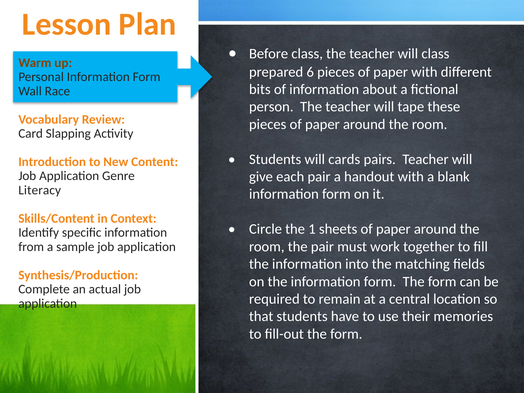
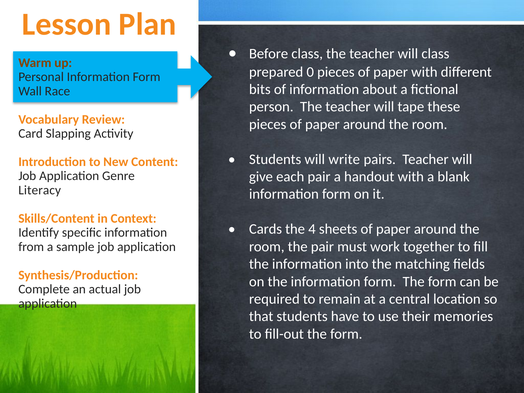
6: 6 -> 0 (310, 72)
cards: cards -> write (344, 159)
Circle: Circle -> Cards (266, 229)
1: 1 -> 4 (312, 229)
